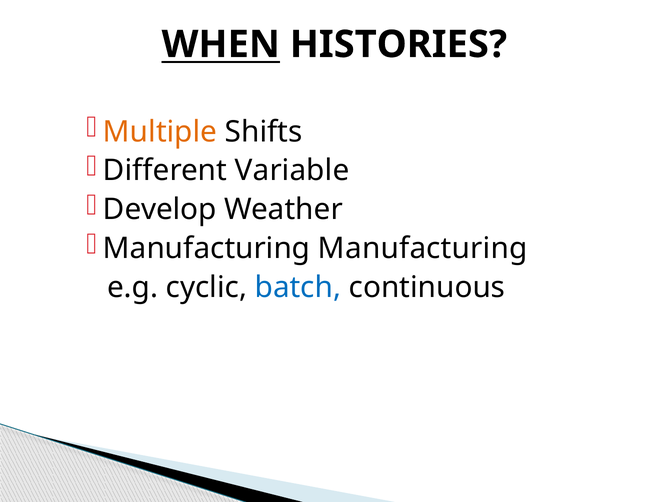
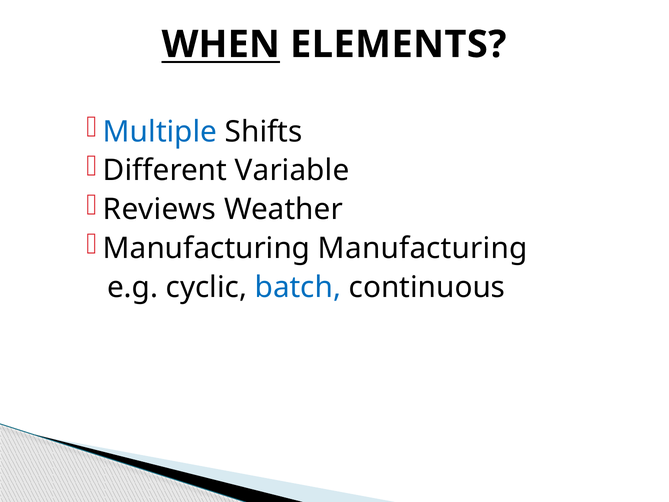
HISTORIES: HISTORIES -> ELEMENTS (398, 44)
Multiple colour: orange -> blue (160, 132)
Develop: Develop -> Reviews (160, 209)
